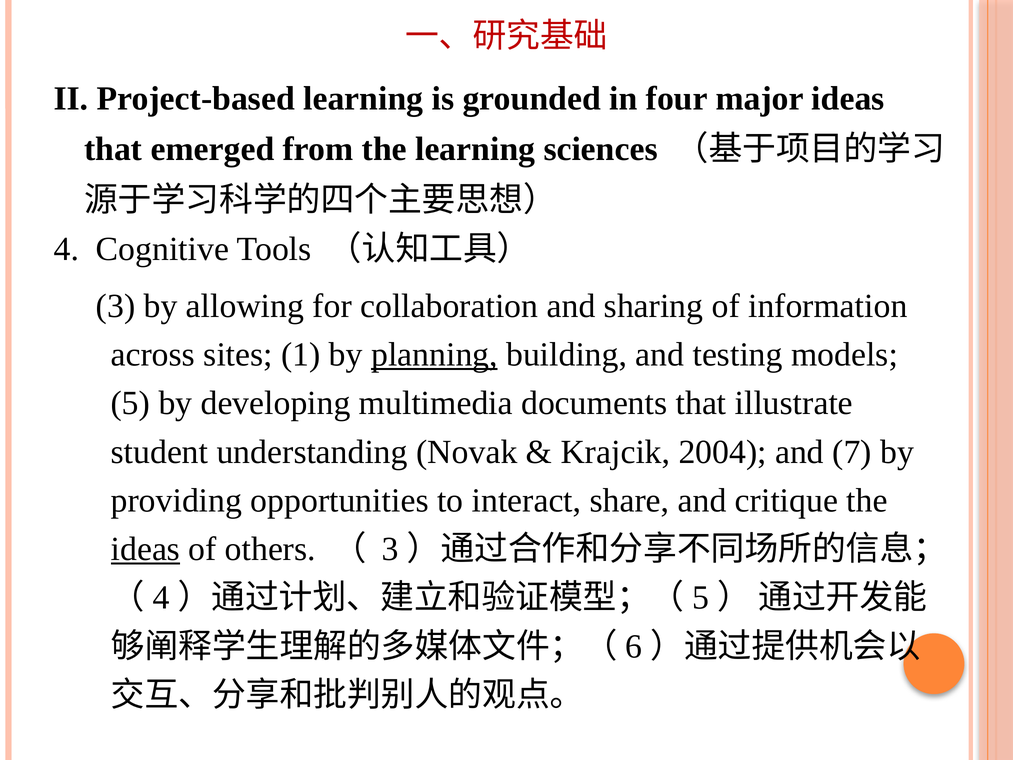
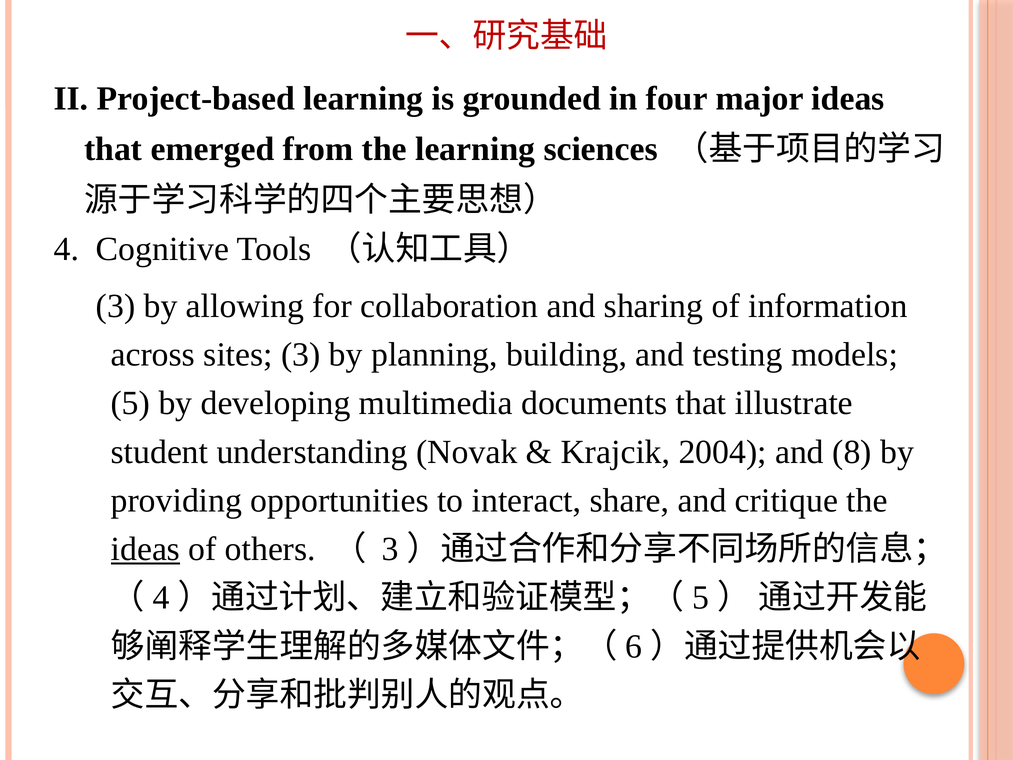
sites 1: 1 -> 3 (301, 354)
planning underline: present -> none (434, 354)
7: 7 -> 8 (852, 452)
